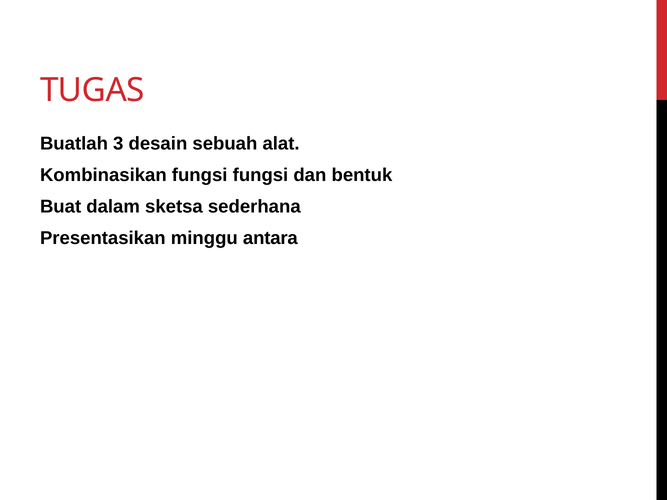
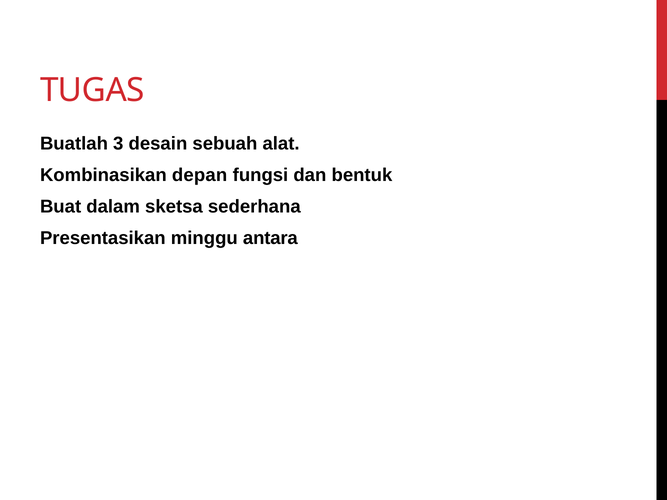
Kombinasikan fungsi: fungsi -> depan (200, 175)
